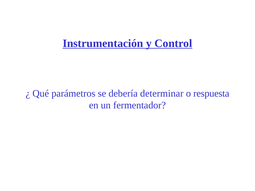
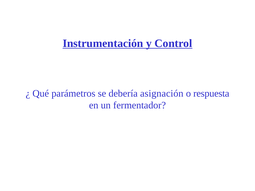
determinar: determinar -> asignación (162, 94)
